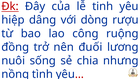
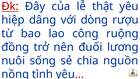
tinh: tinh -> thật (103, 6)
nhưng: nhưng -> nguồn (121, 60)
